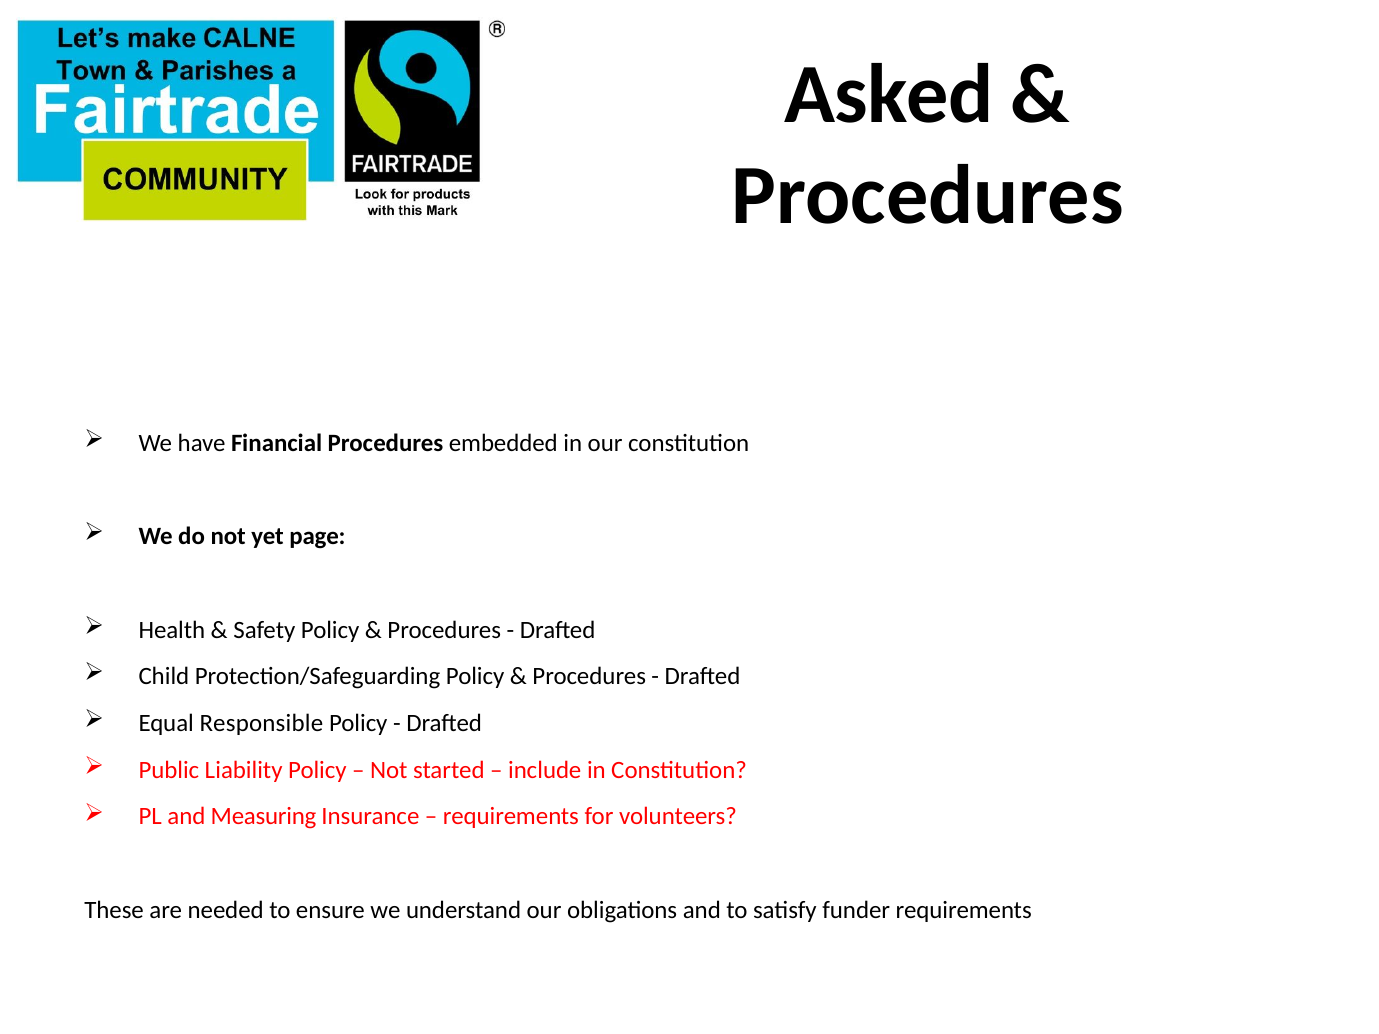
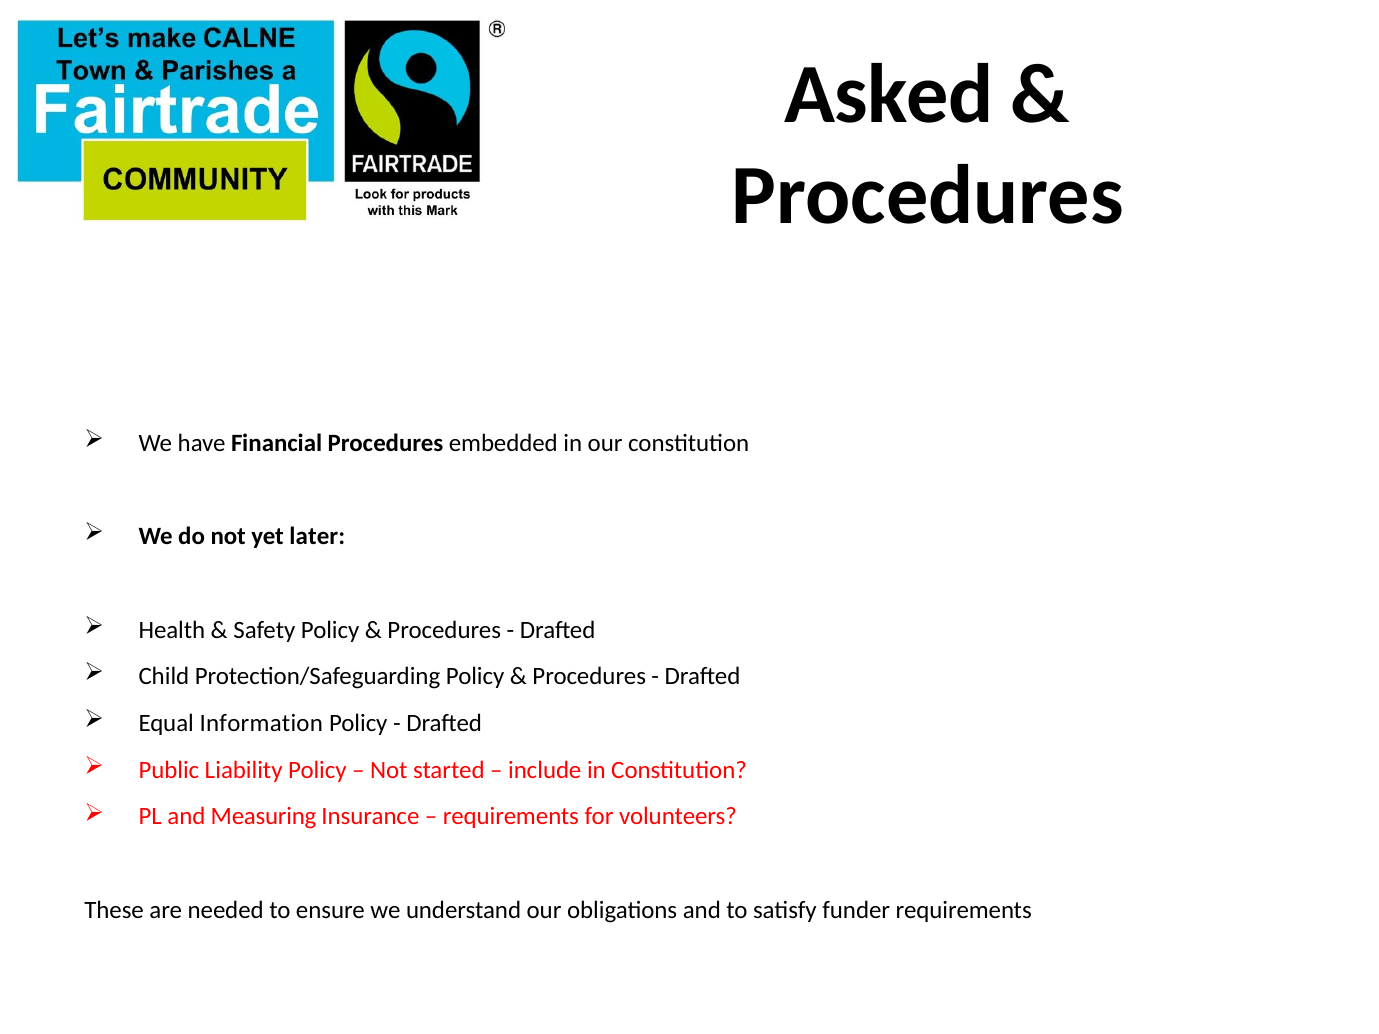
page: page -> later (317, 536)
Responsible: Responsible -> Information (261, 723)
